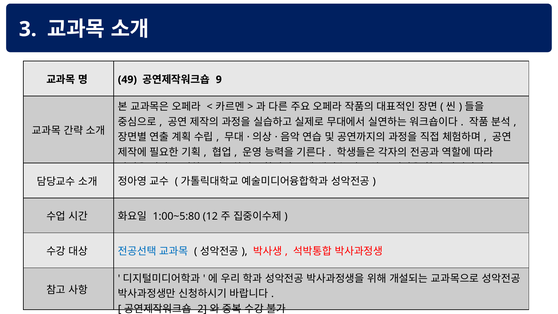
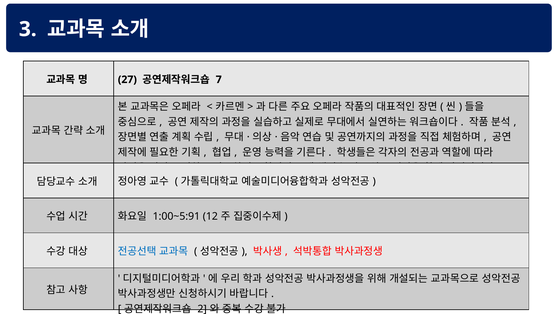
49: 49 -> 27 (127, 80)
9: 9 -> 7 (219, 80)
1:00~5:80: 1:00~5:80 -> 1:00~5:91 (176, 216)
